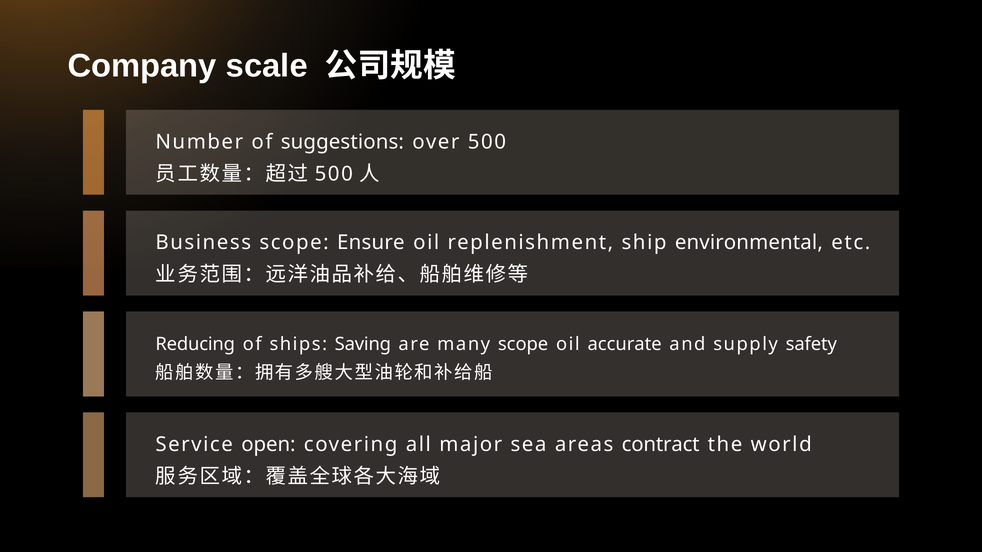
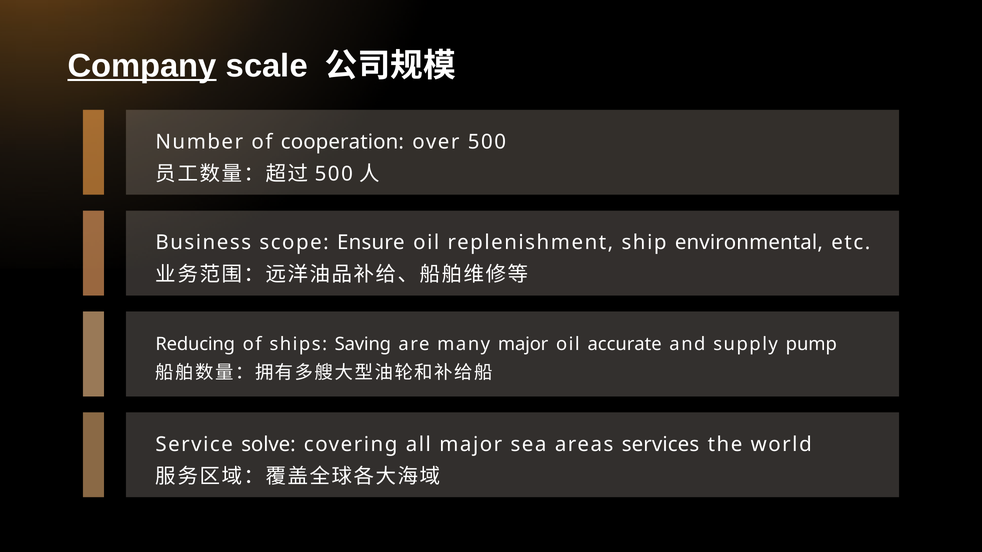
Company underline: none -> present (142, 66)
suggestions: suggestions -> cooperation (342, 142)
many scope: scope -> major (523, 344)
safety: safety -> pump (811, 344)
open: open -> solve (268, 445)
contract: contract -> services (660, 445)
